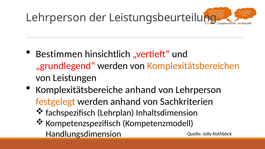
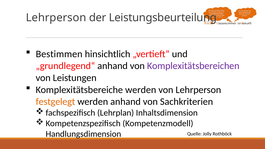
„grundlegend“ werden: werden -> anhand (113, 66)
Komplexitätsbereichen colour: orange -> purple (193, 66)
Komplexitätsbereiche anhand: anhand -> werden (141, 90)
